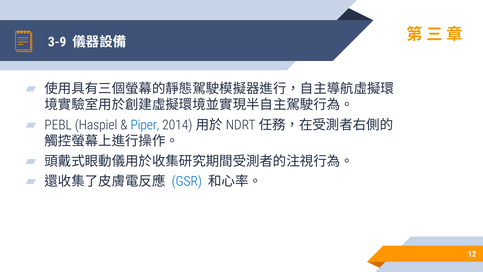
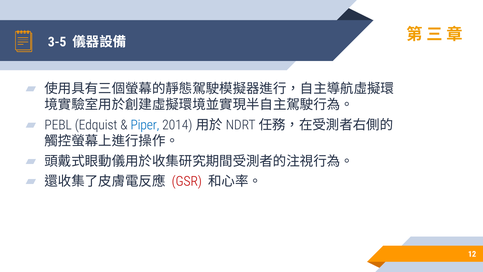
3-9: 3-9 -> 3-5 (57, 42)
Haspiel: Haspiel -> Edquist (96, 125)
GSR colour: blue -> red (187, 181)
